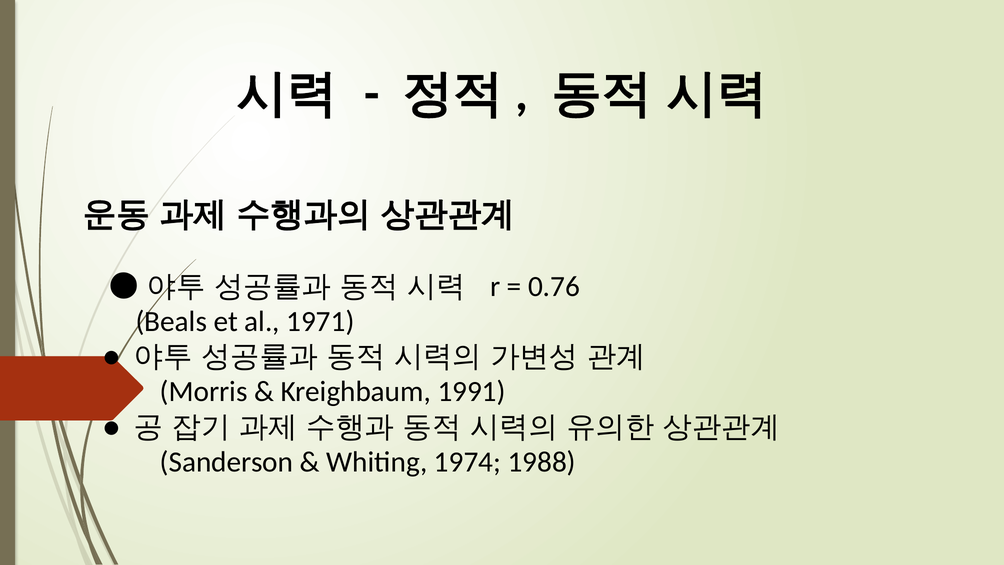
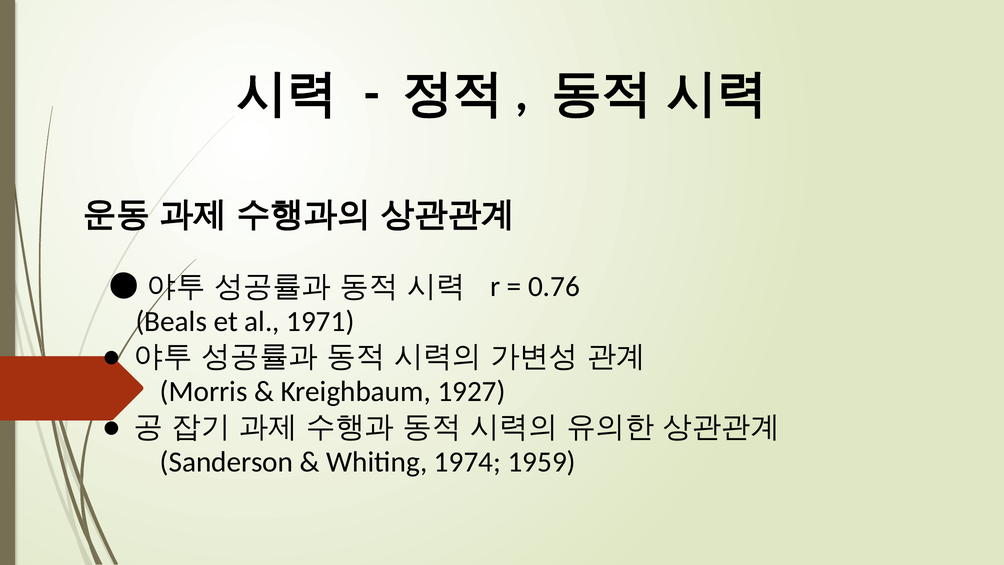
1991: 1991 -> 1927 (472, 392)
1988: 1988 -> 1959 (542, 462)
